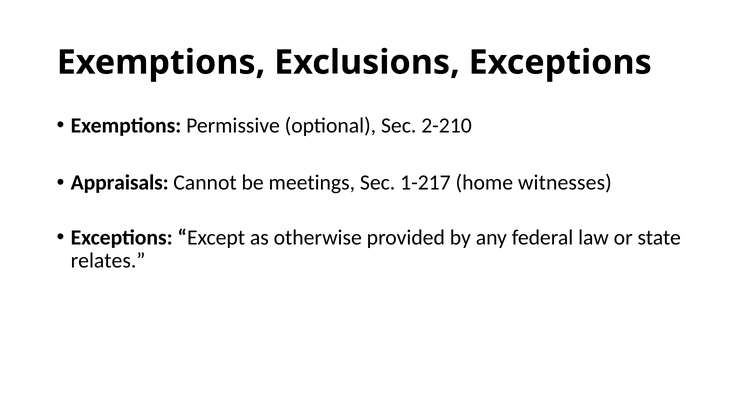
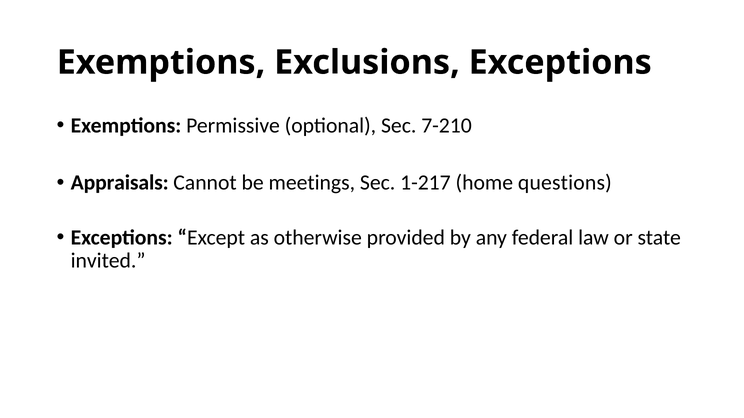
2-210: 2-210 -> 7-210 (447, 126)
witnesses: witnesses -> questions (565, 183)
relates: relates -> invited (108, 261)
